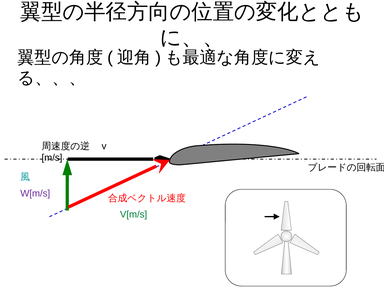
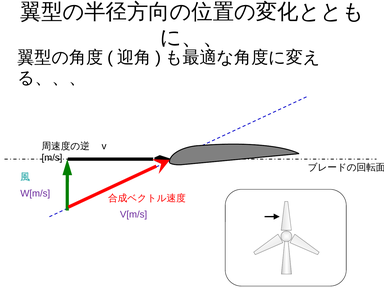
V[m/s colour: green -> purple (134, 215)
